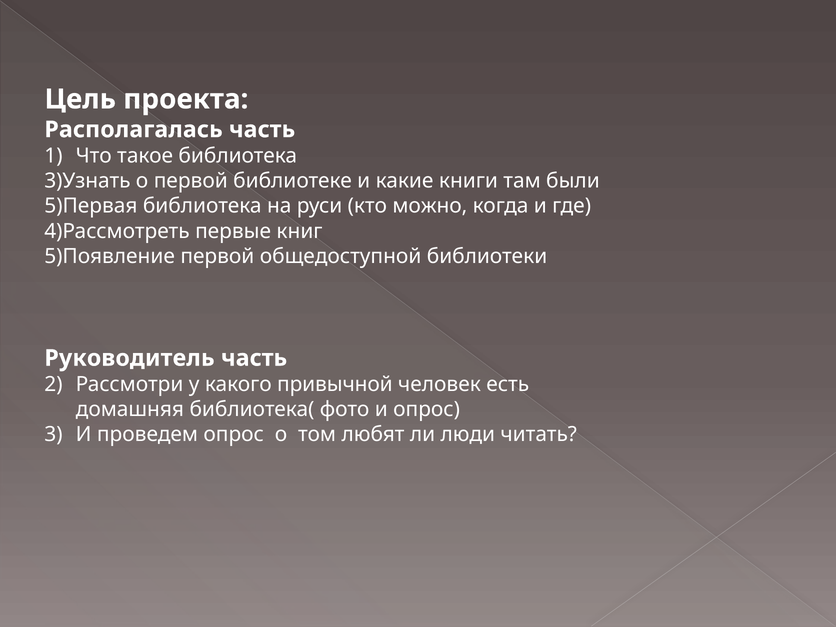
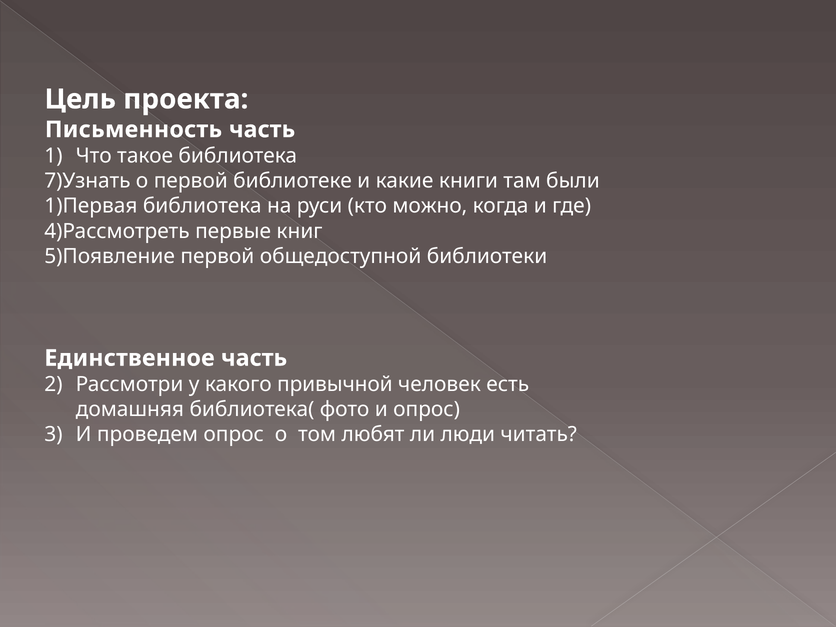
Располагалась: Располагалась -> Письменность (133, 130)
3)Узнать: 3)Узнать -> 7)Узнать (87, 181)
5)Первая: 5)Первая -> 1)Первая (91, 206)
Руководитель: Руководитель -> Единственное (130, 358)
